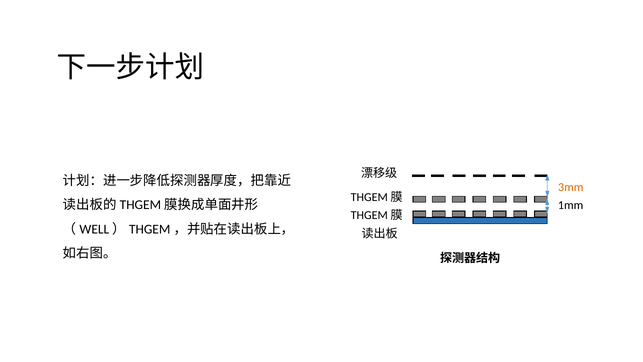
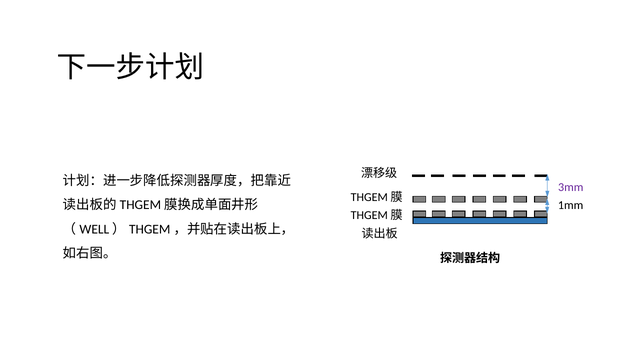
3mm colour: orange -> purple (571, 187)
